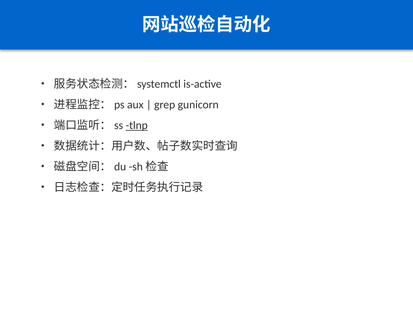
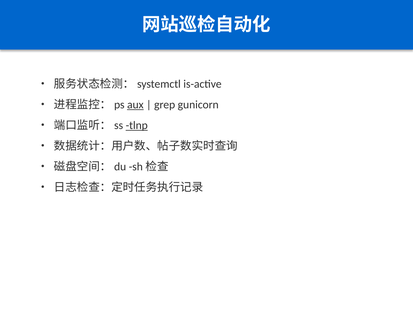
aux underline: none -> present (135, 105)
